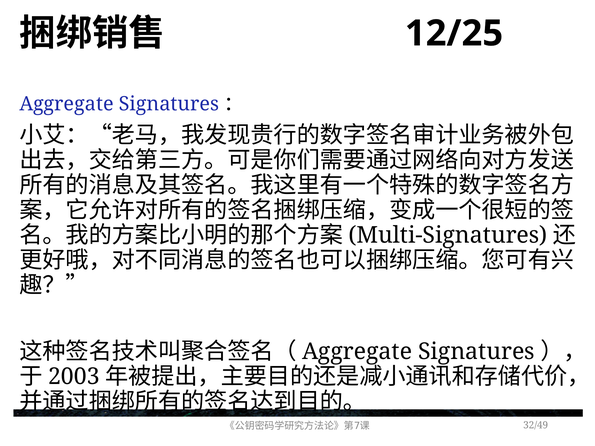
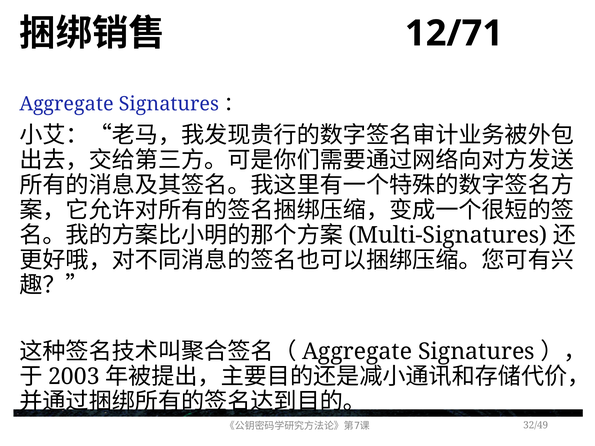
12/25: 12/25 -> 12/71 (454, 33)
